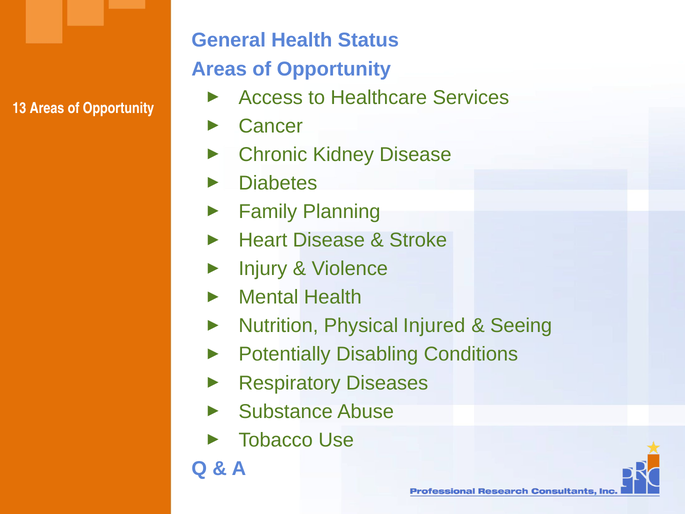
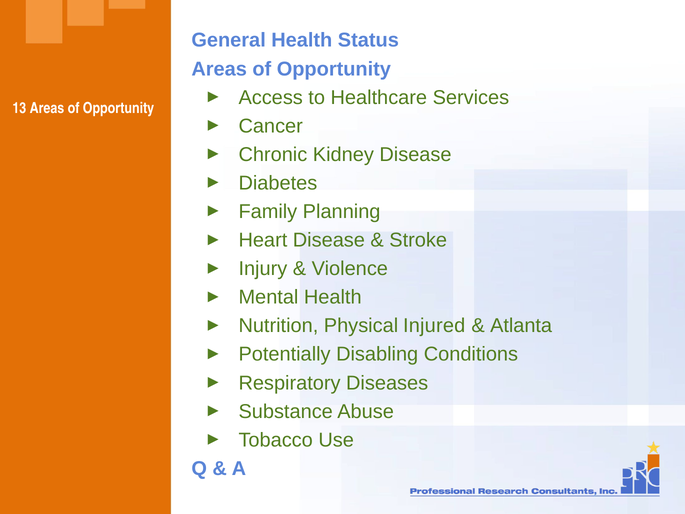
Seeing: Seeing -> Atlanta (521, 326)
